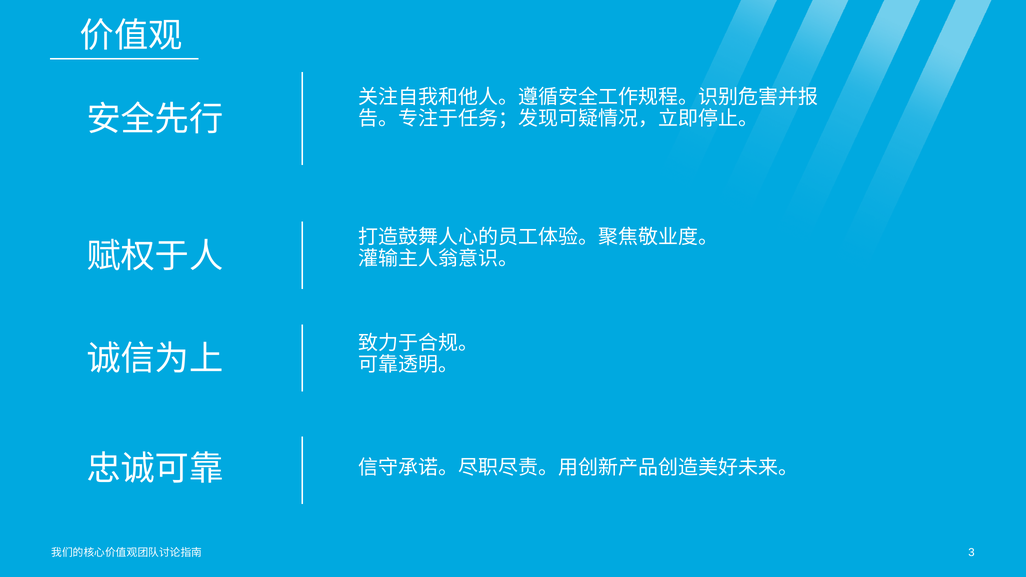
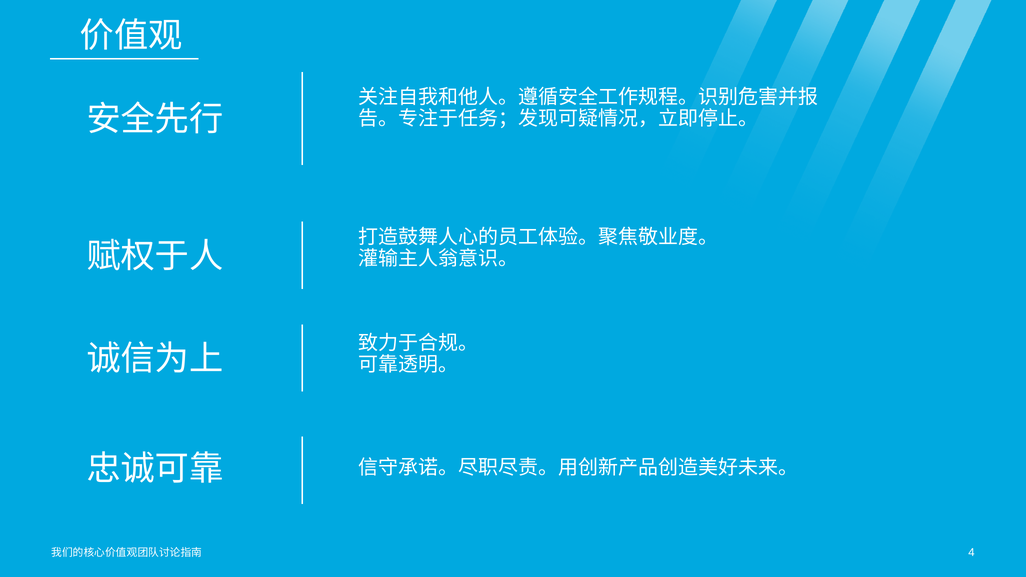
3: 3 -> 4 (972, 552)
